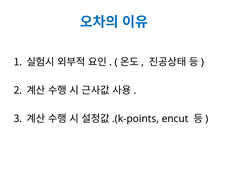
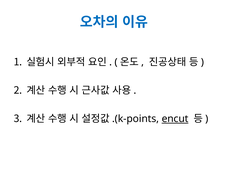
encut underline: none -> present (175, 119)
